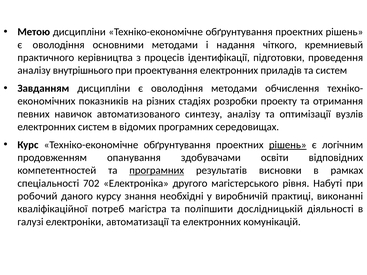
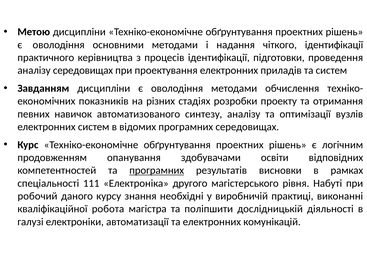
чіткого кремниевый: кремниевый -> ідентифікації (334, 45)
аналізу внутрішнього: внутрішнього -> середовищах (83, 70)
рішень underline: present -> none (288, 145)
702: 702 -> 111 (91, 183)
потреб: потреб -> робота (108, 209)
